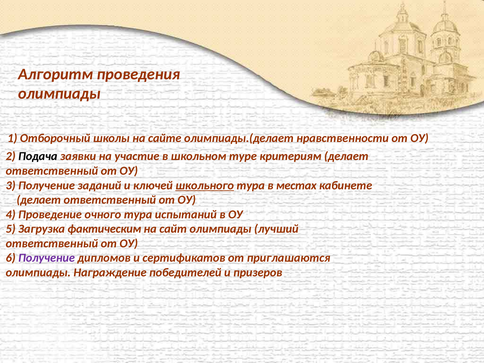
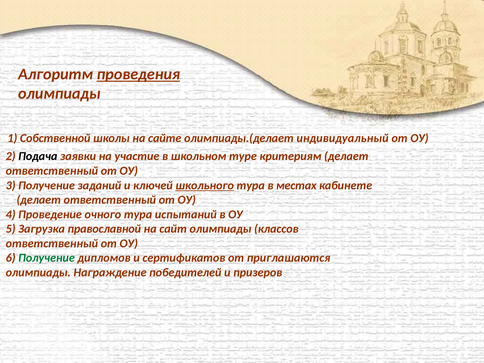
проведения underline: none -> present (138, 74)
Отборочный: Отборочный -> Собственной (55, 138)
нравственности: нравственности -> индивидуальный (343, 138)
фактическим: фактическим -> православной (104, 229)
лучший: лучший -> классов (276, 229)
Получение colour: purple -> green (47, 258)
